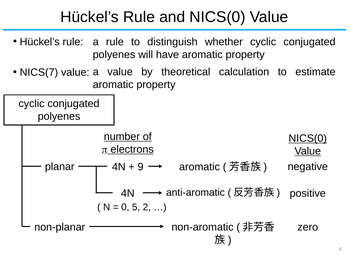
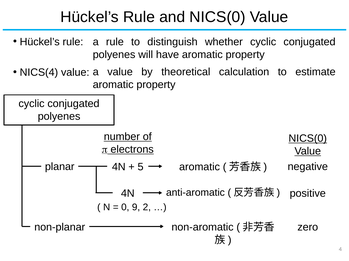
NICS(7: NICS(7 -> NICS(4 (39, 73)
9: 9 -> 5 (141, 167)
5: 5 -> 9 (136, 208)
